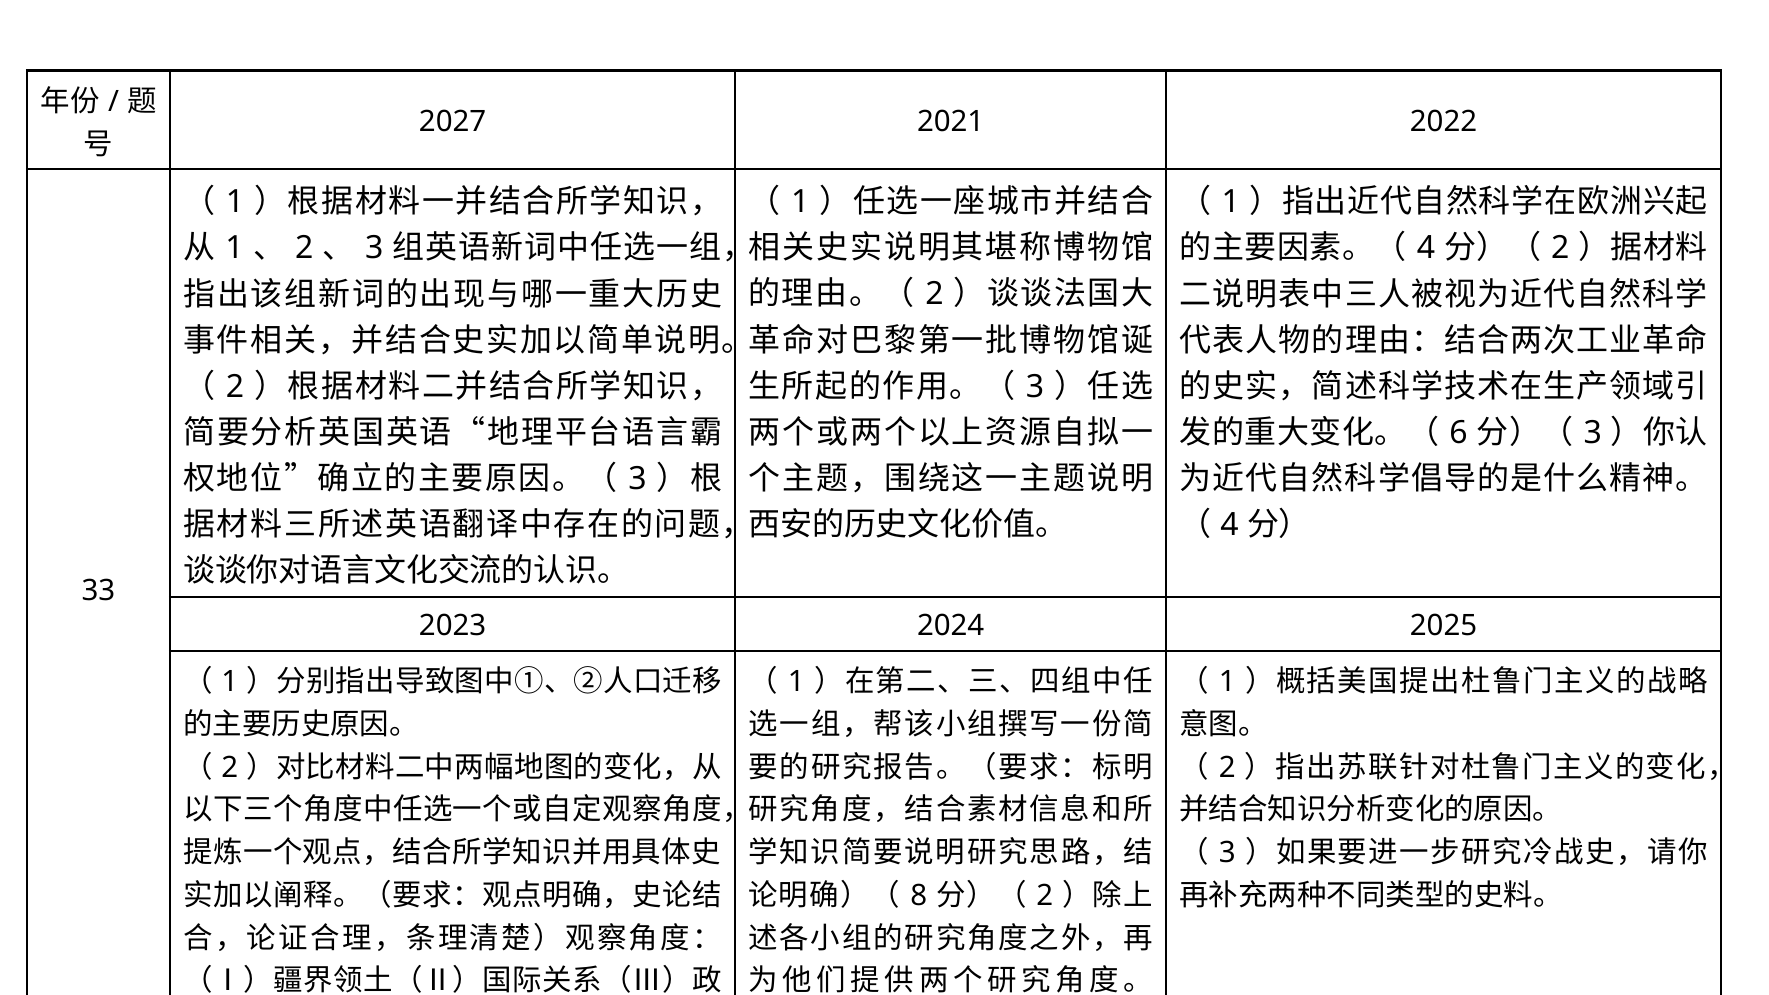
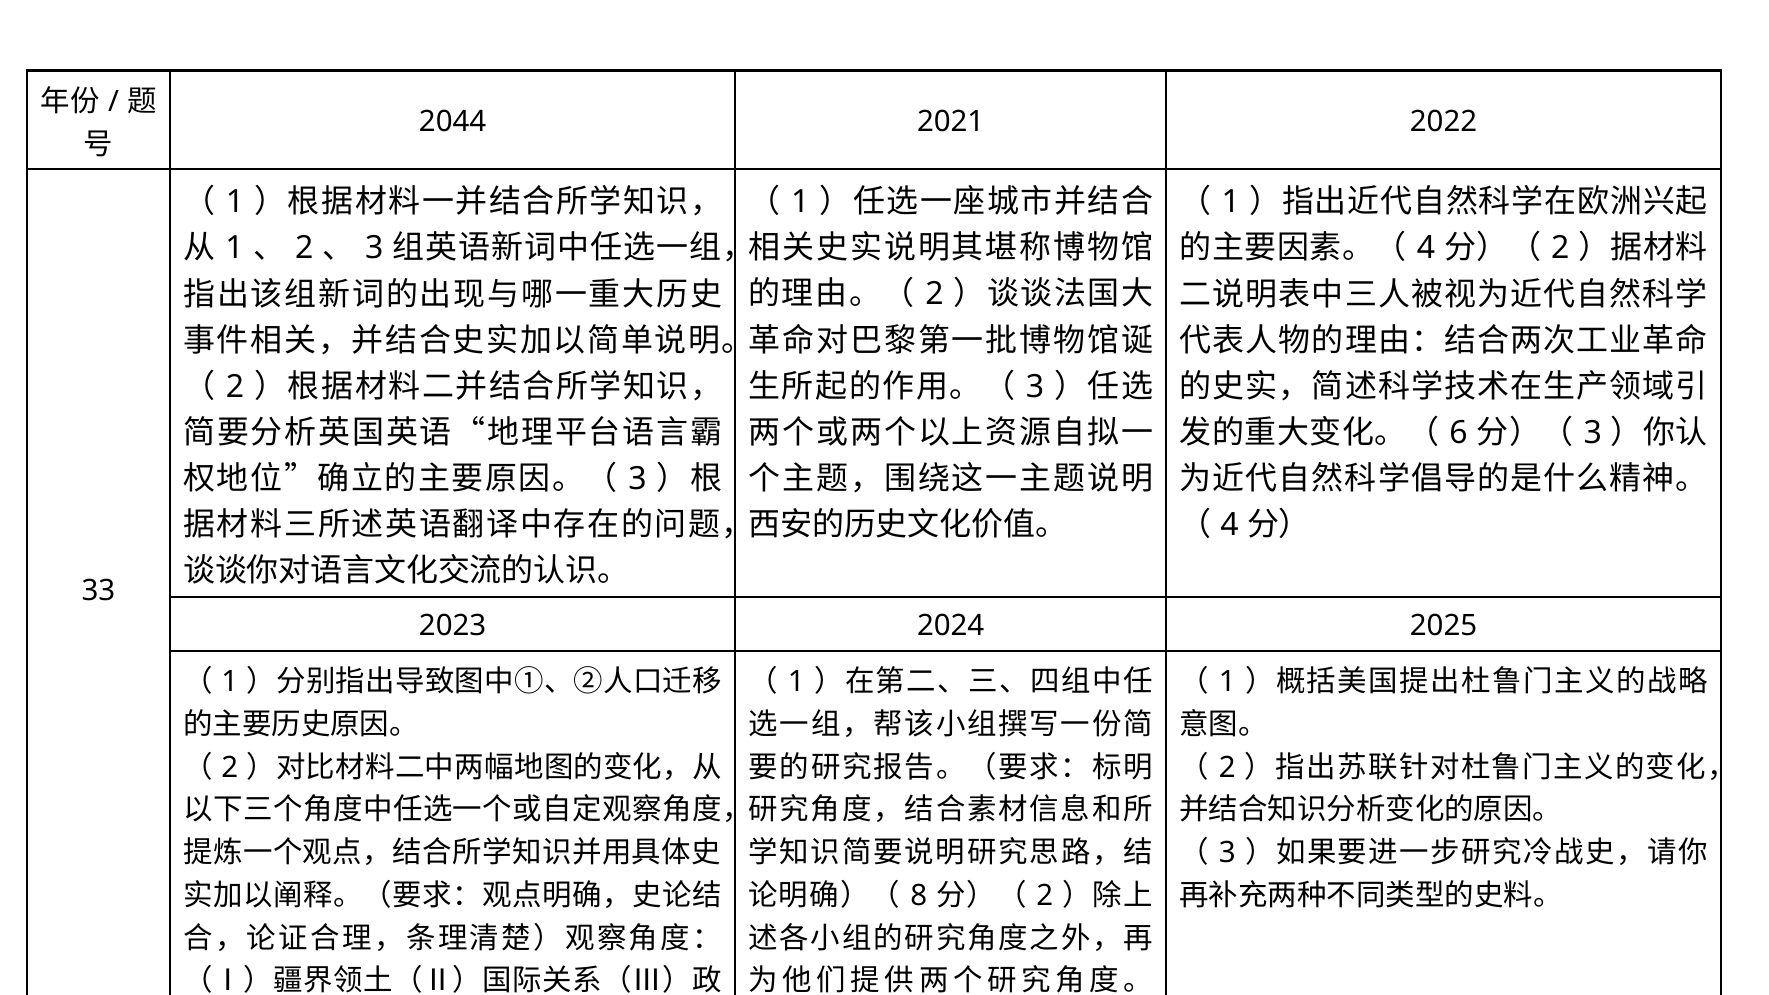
2027: 2027 -> 2044 (453, 122)
